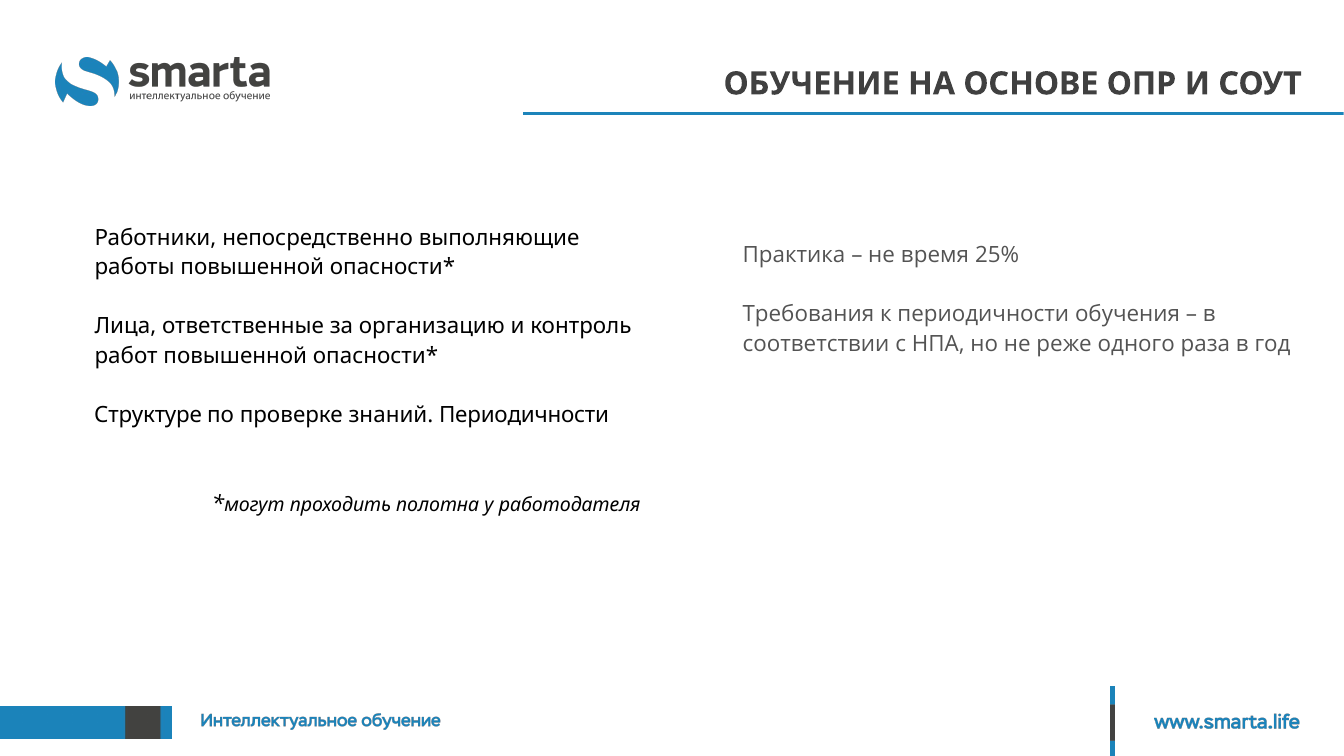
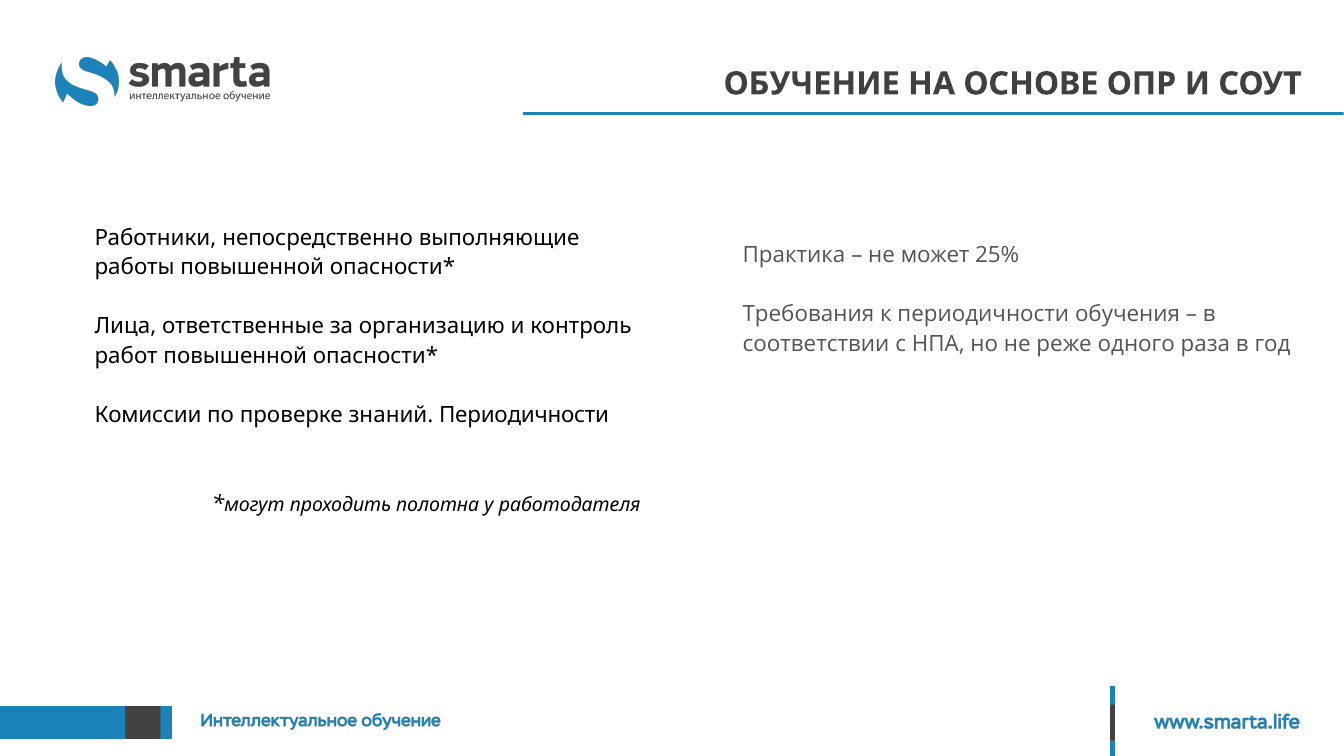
время: время -> может (935, 255)
Структуре: Структуре -> Комиссии (148, 415)
